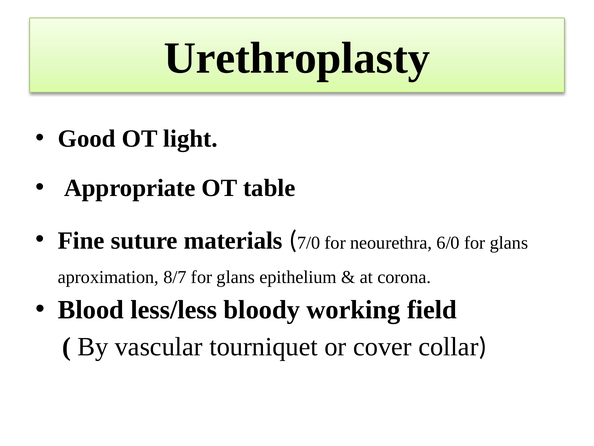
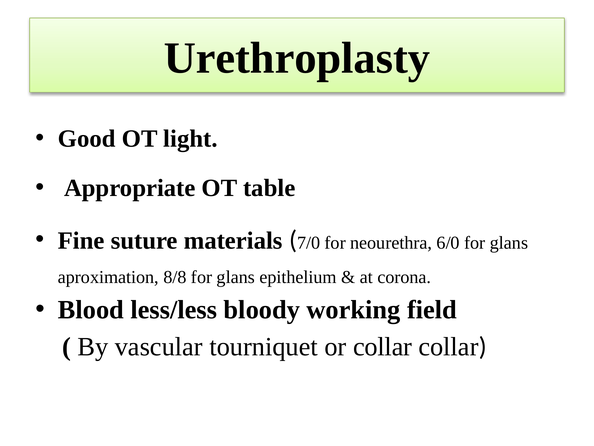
8/7: 8/7 -> 8/8 (175, 277)
or cover: cover -> collar (383, 346)
